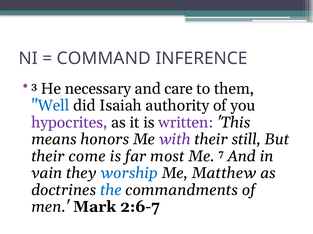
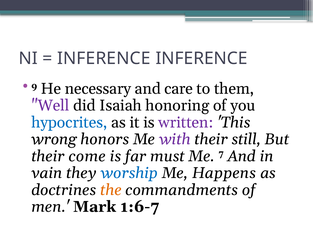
COMMAND: COMMAND -> INFERENCE (104, 59)
3: 3 -> 9 (34, 87)
Well colour: blue -> purple (50, 106)
authority: authority -> honoring (177, 106)
hypocrites colour: purple -> blue (69, 123)
means: means -> wrong (54, 140)
most: most -> must (168, 157)
Matthew: Matthew -> Happens (224, 174)
the colour: blue -> orange (111, 190)
2:6-7: 2:6-7 -> 1:6-7 (140, 207)
